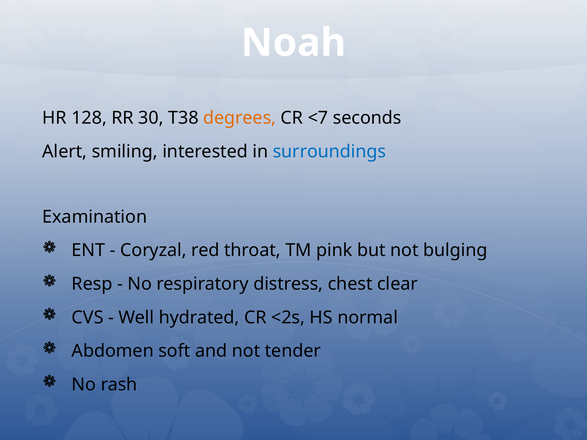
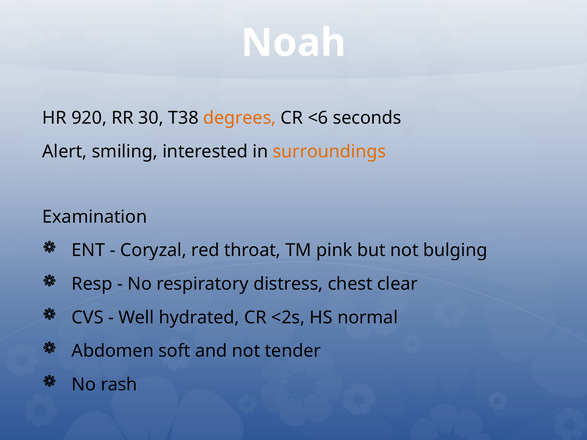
128: 128 -> 920 (89, 118)
<7: <7 -> <6 (318, 118)
surroundings colour: blue -> orange (329, 152)
